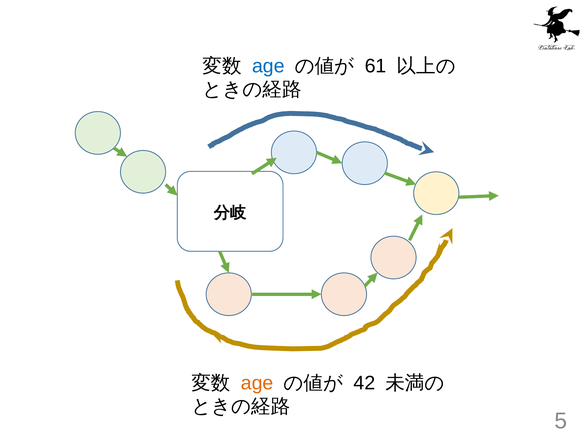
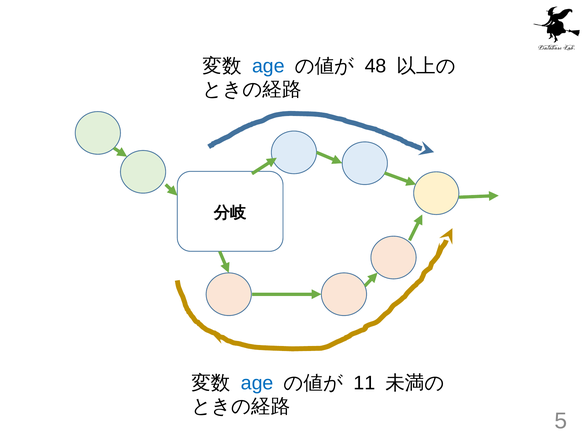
61: 61 -> 48 (376, 66)
age colour: orange -> blue (257, 383)
42: 42 -> 11 (364, 383)
